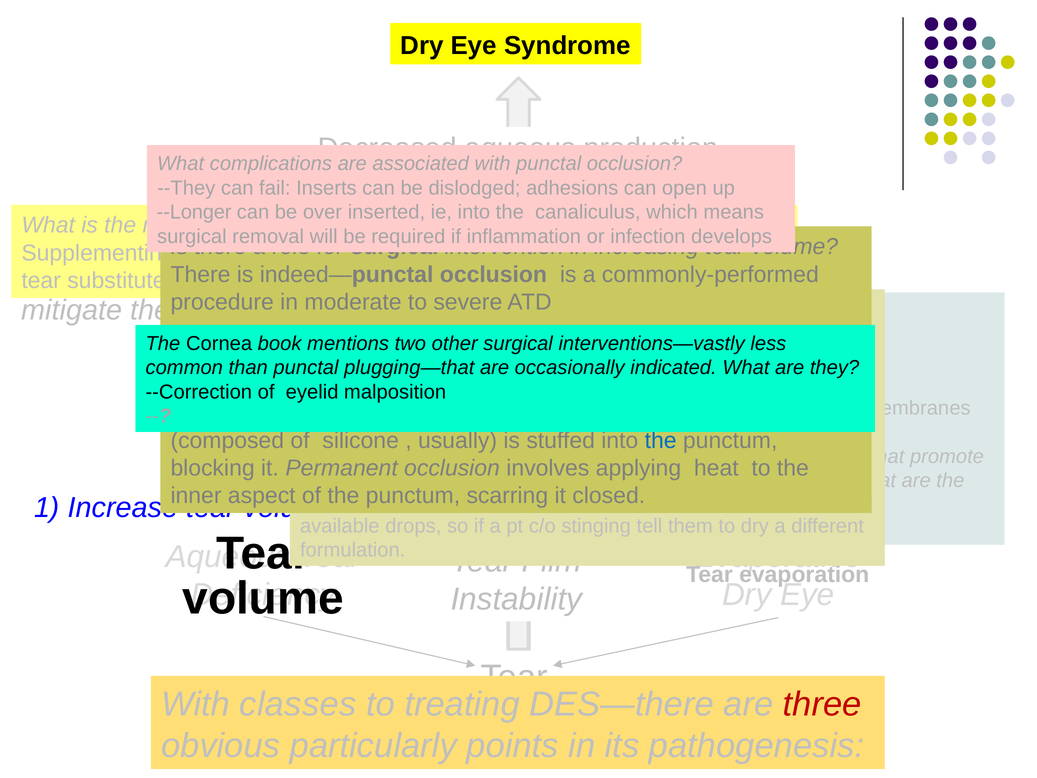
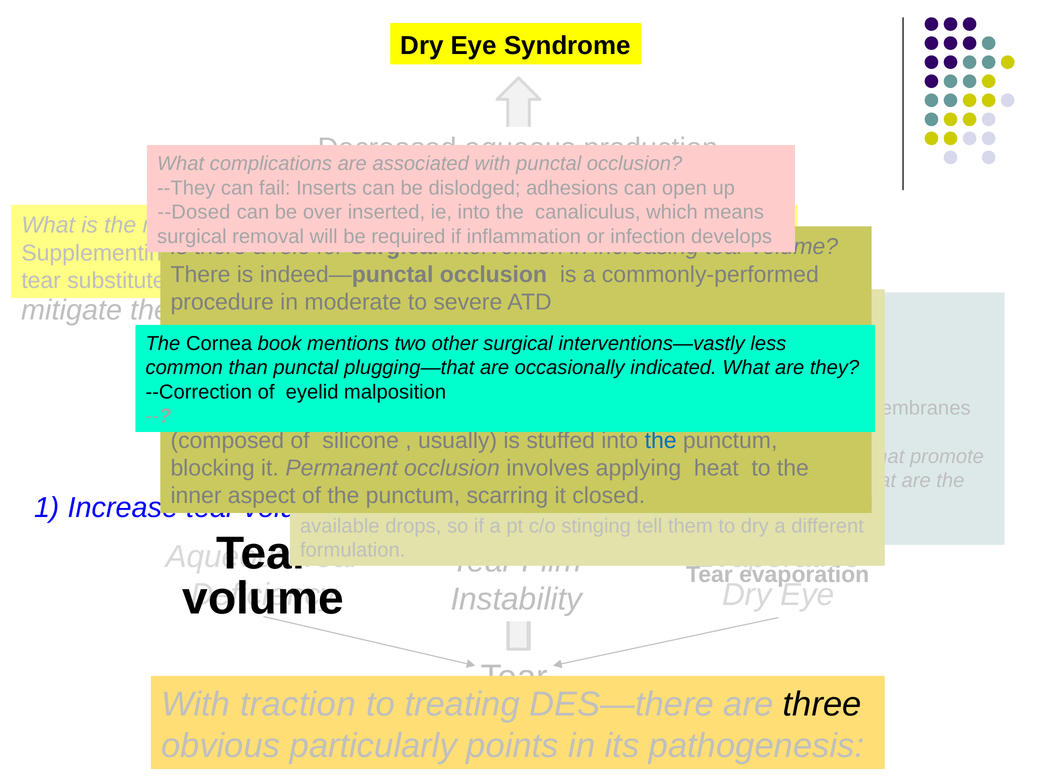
--Longer: --Longer -> --Dosed (194, 212)
classes: classes -> traction (298, 704)
three colour: red -> black (822, 704)
